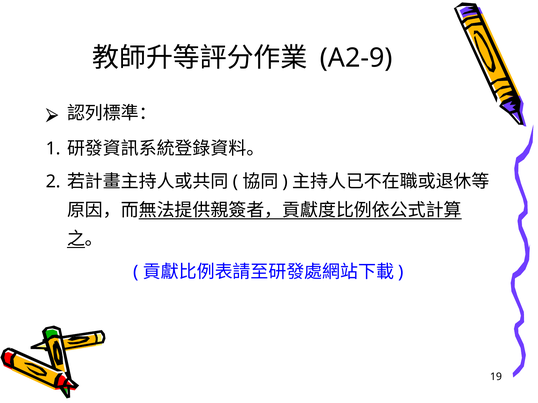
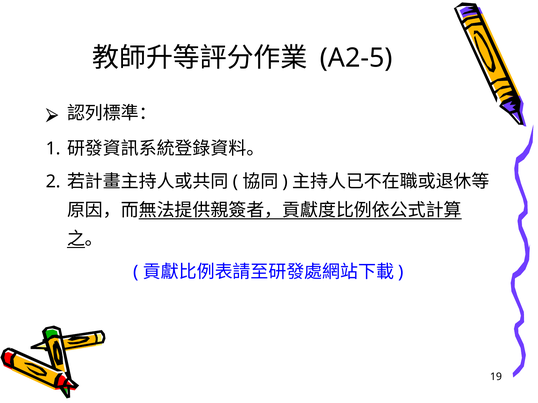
A2-9: A2-9 -> A2-5 (356, 58)
